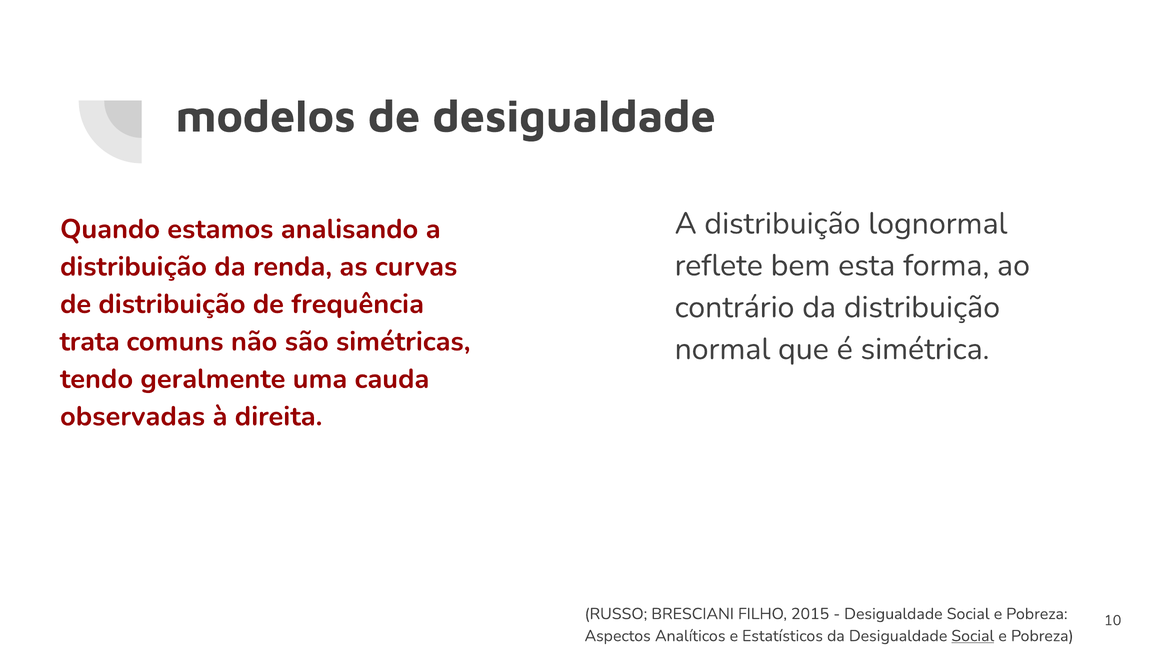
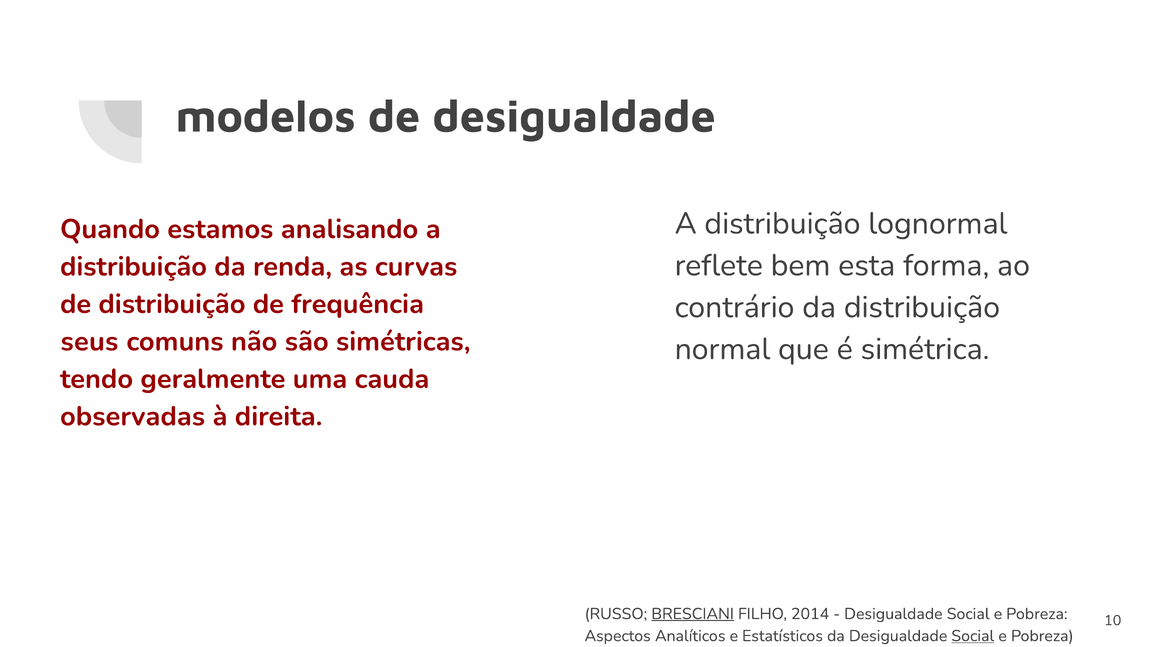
trata: trata -> seus (89, 342)
BRESCIANI underline: none -> present (693, 614)
2015: 2015 -> 2014 (810, 614)
